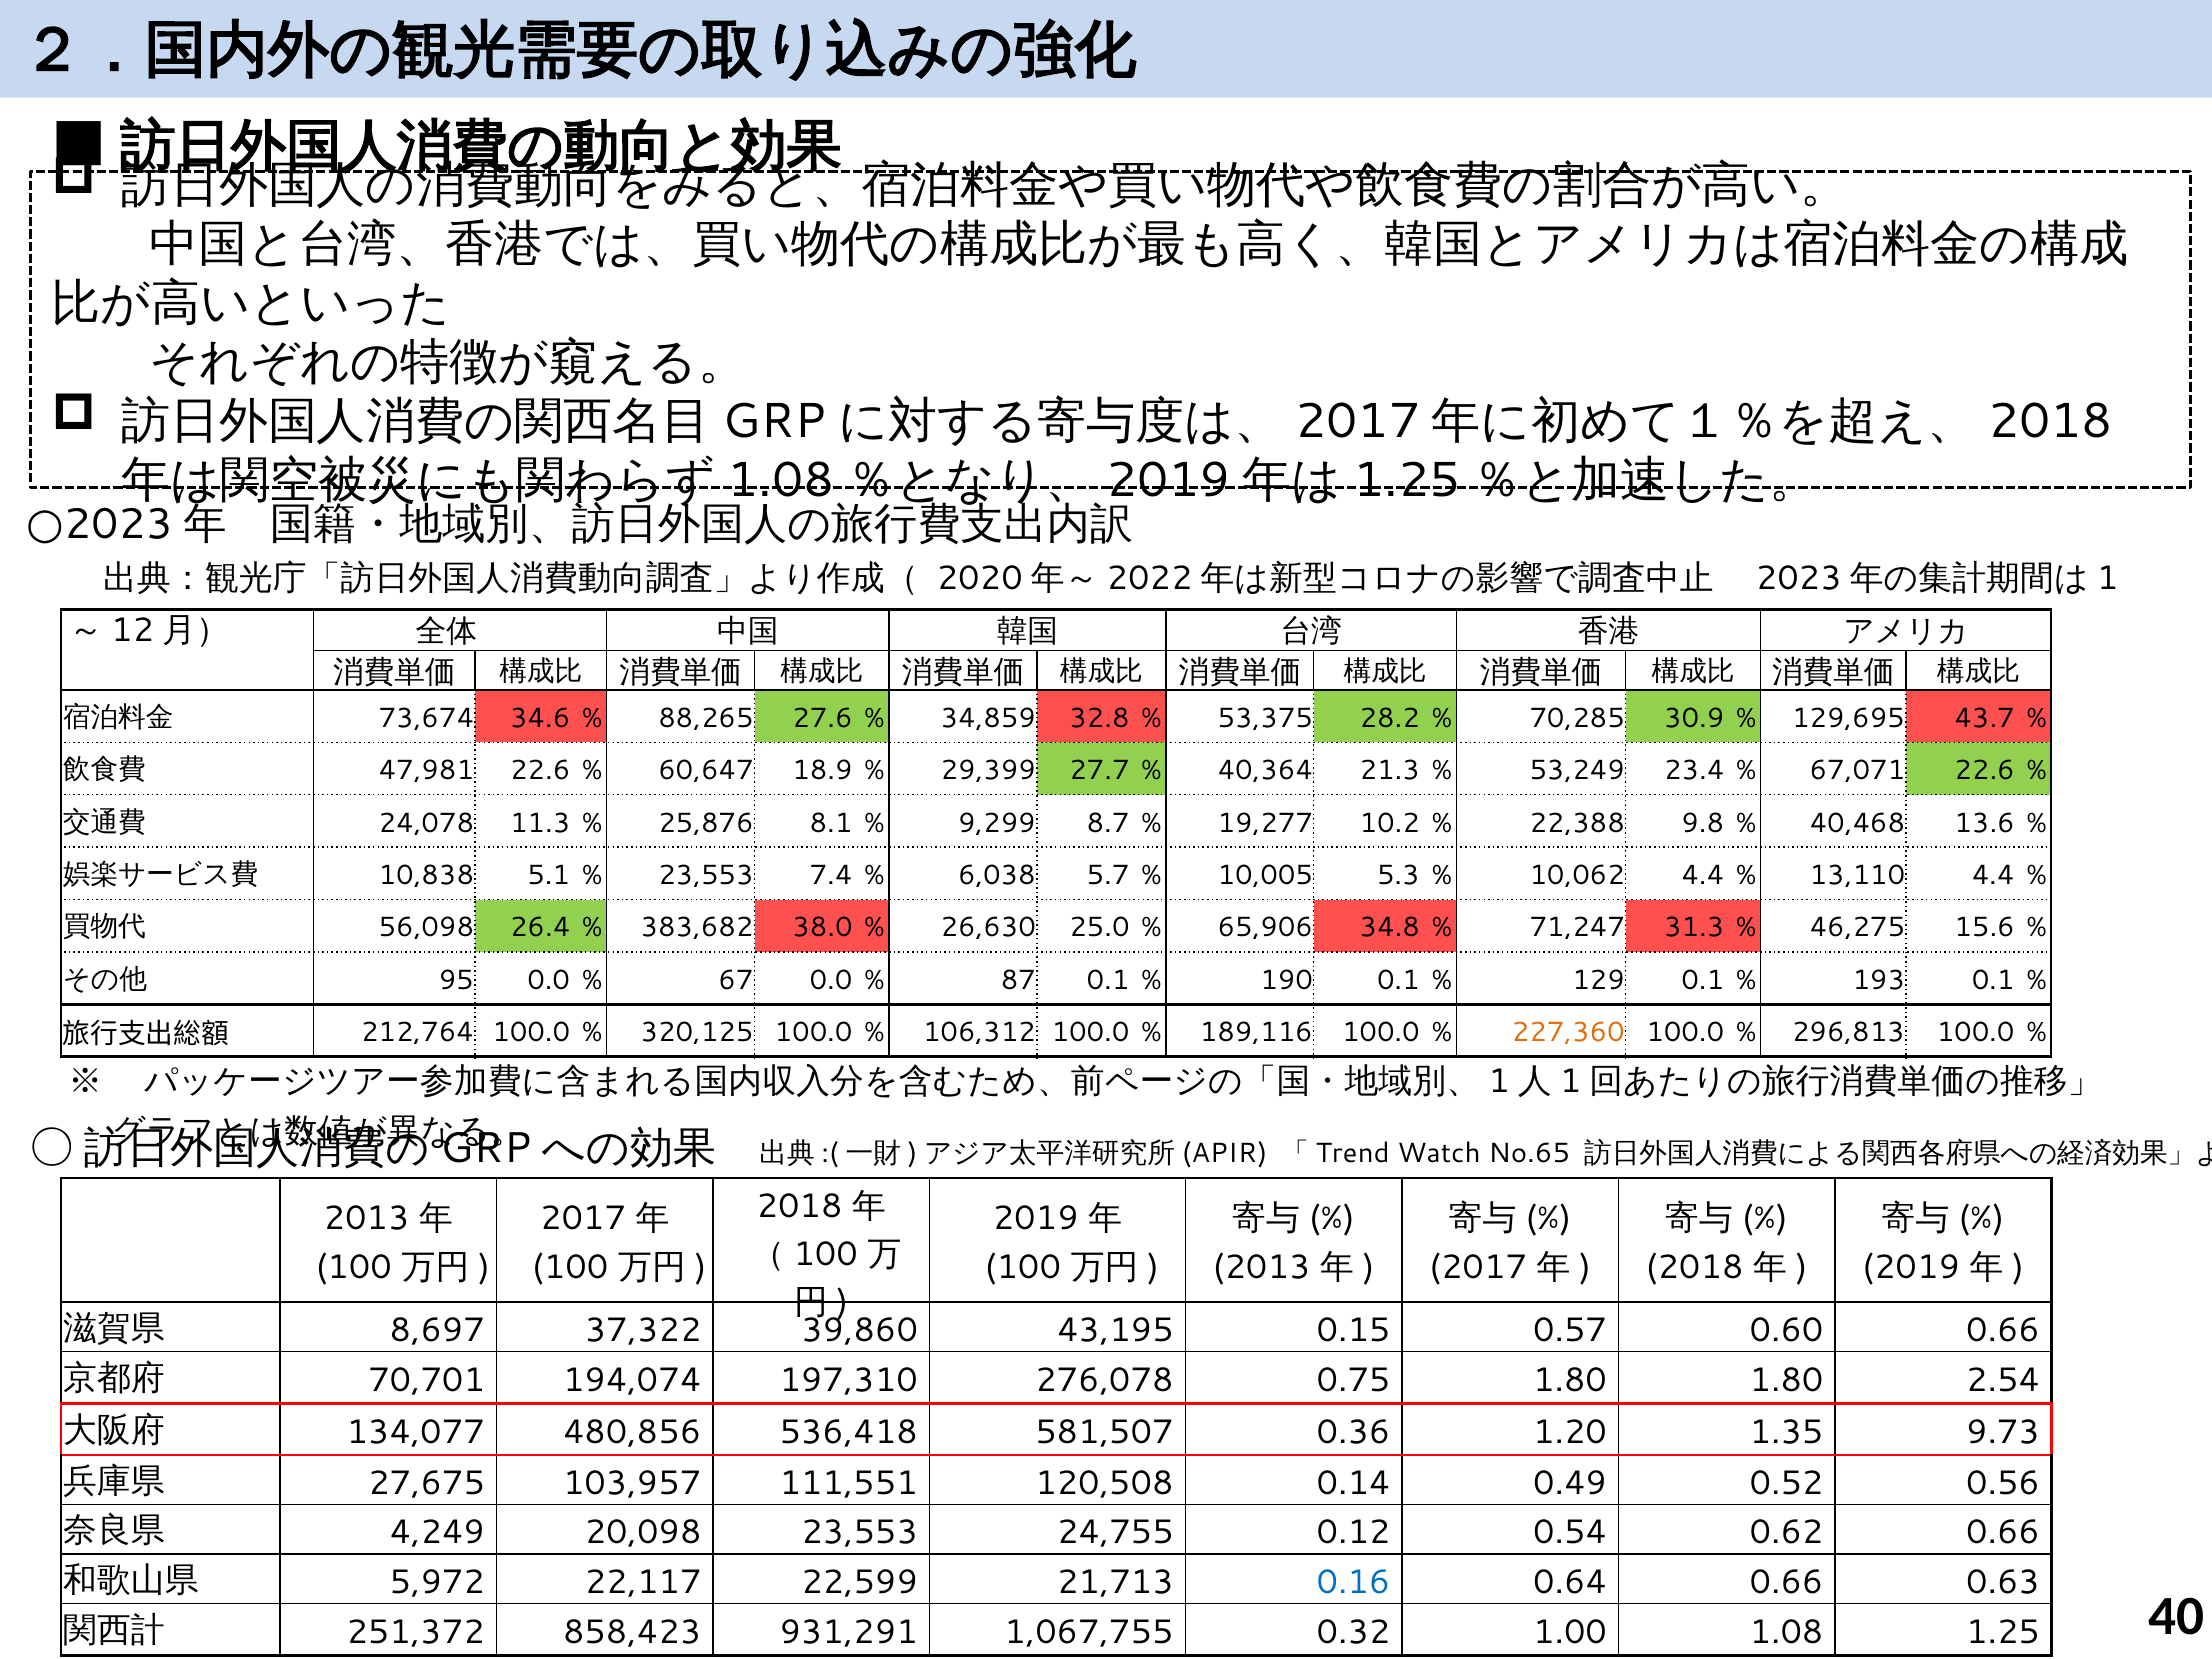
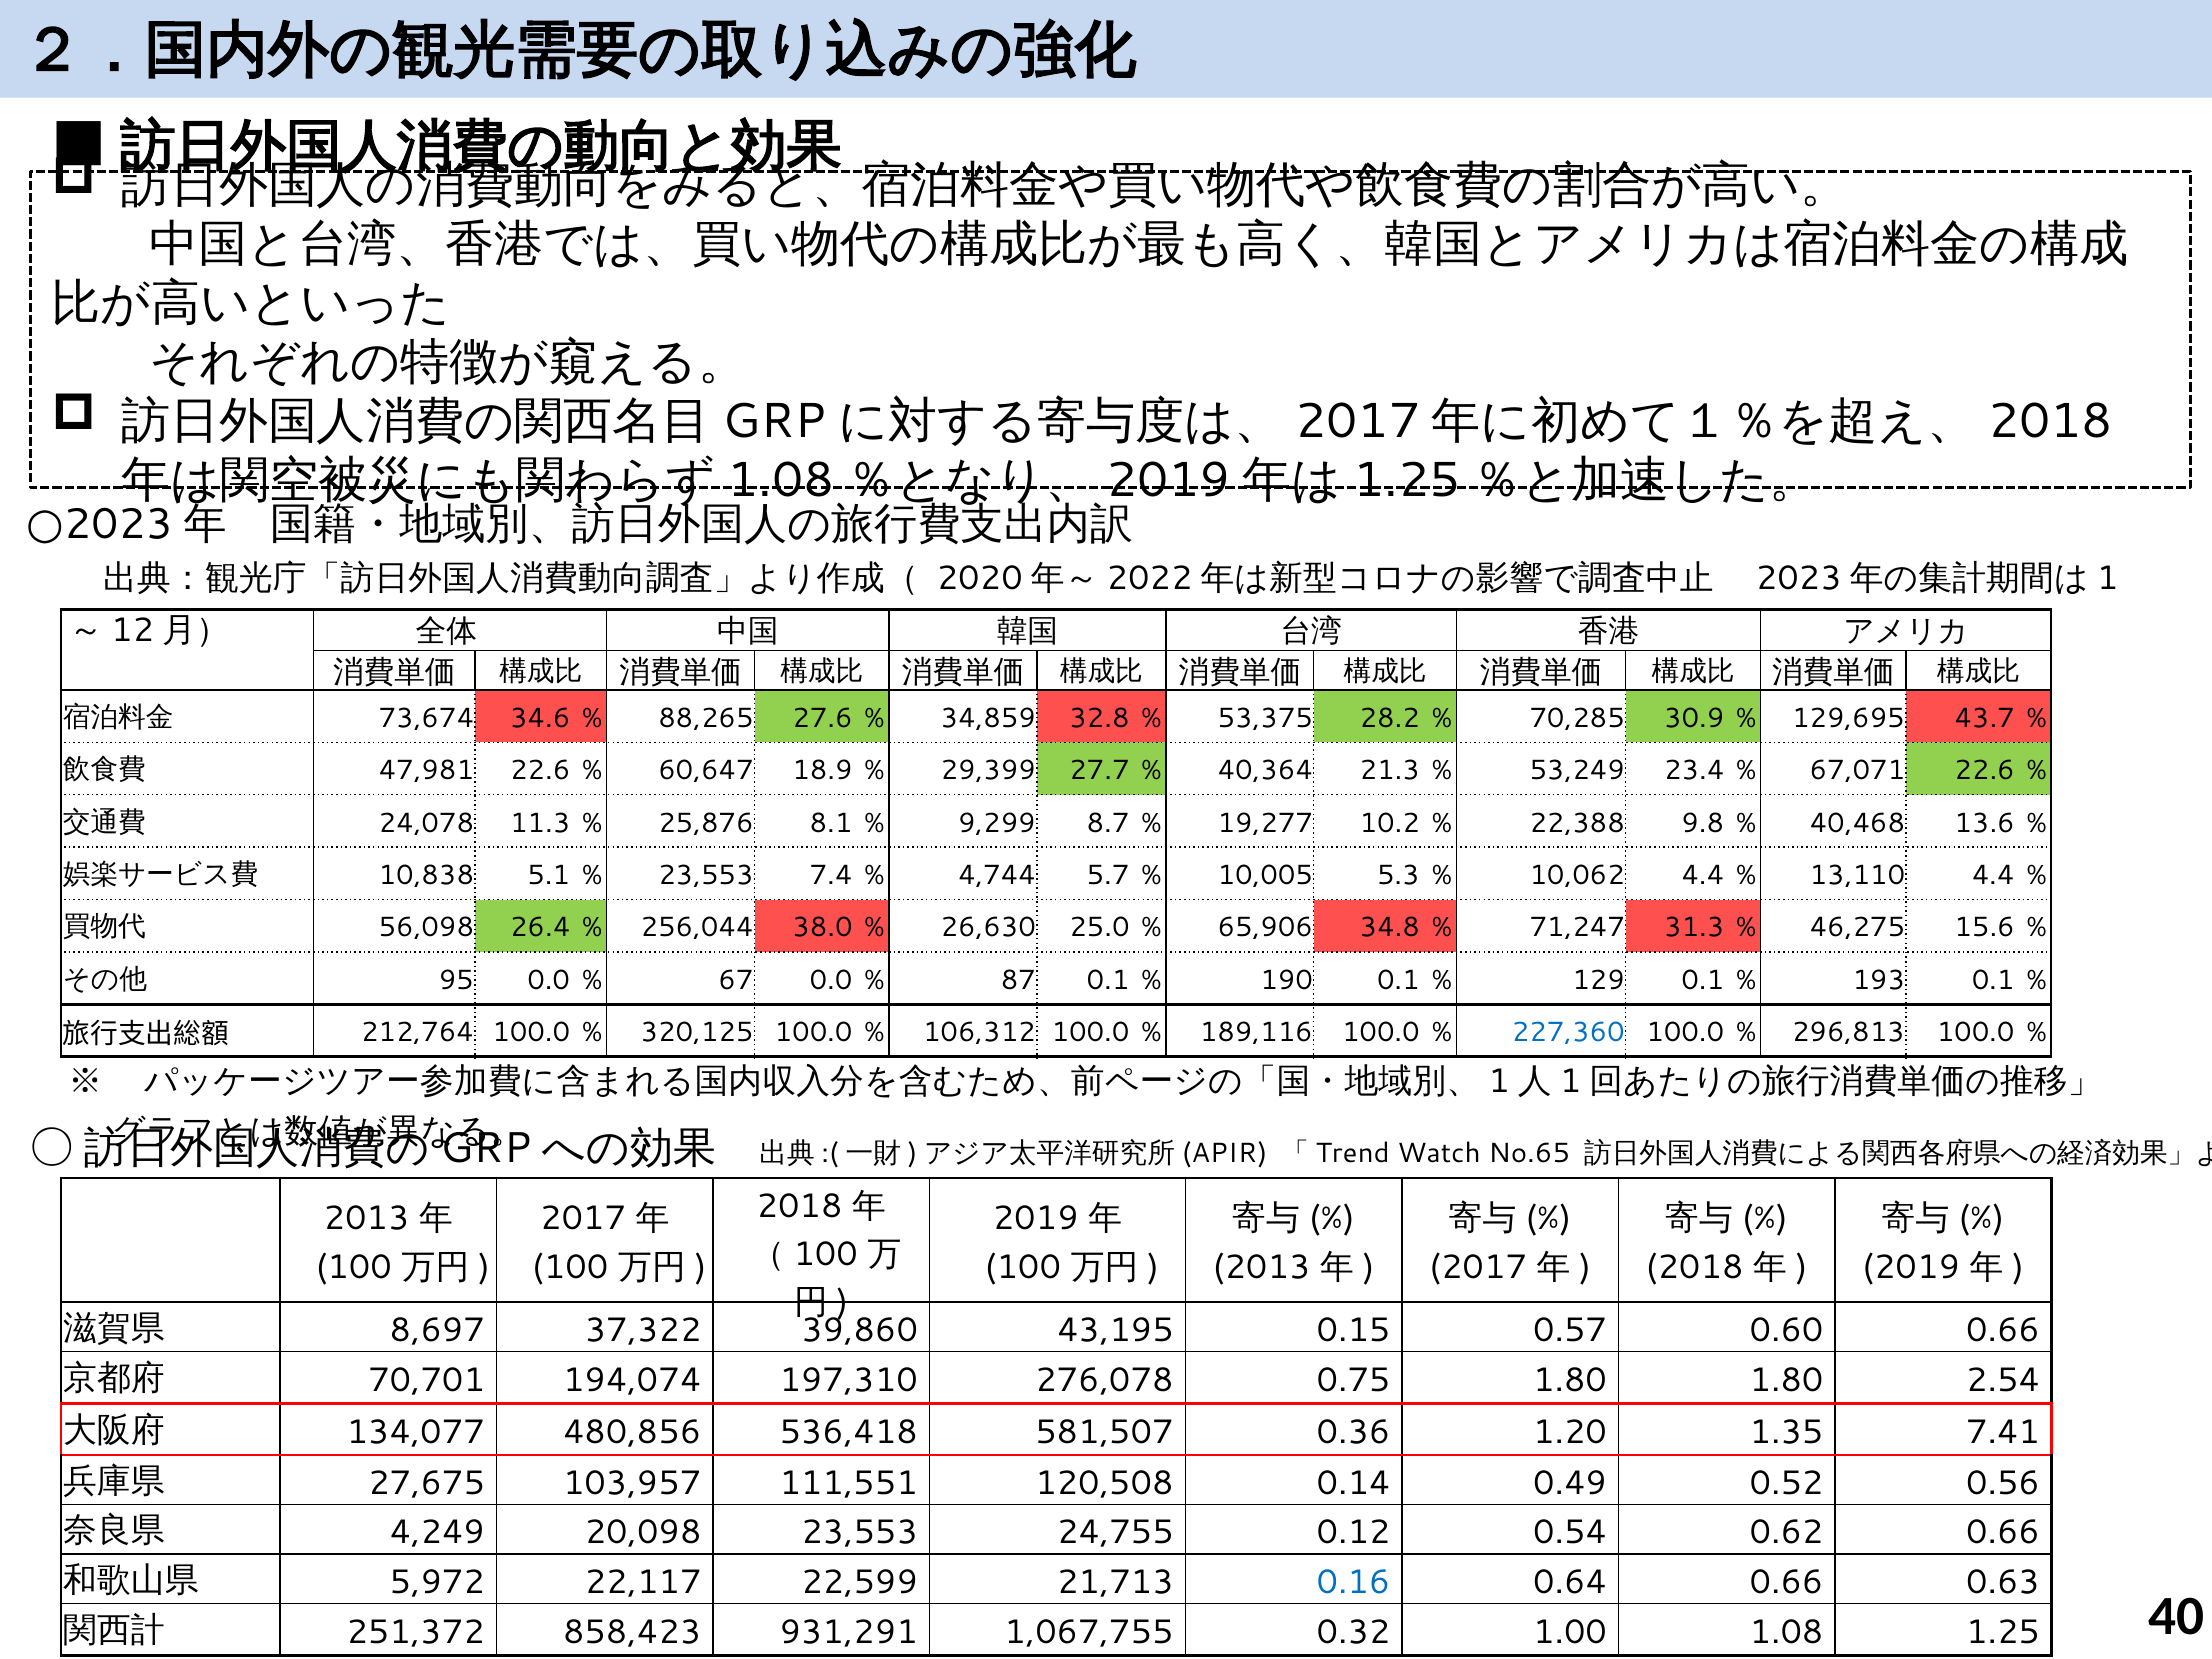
6,038: 6,038 -> 4,744 (997, 875)
383,682: 383,682 -> 256,044 (697, 928)
227,360 colour: orange -> blue (1568, 1033)
9.73: 9.73 -> 7.41 (2003, 1432)
